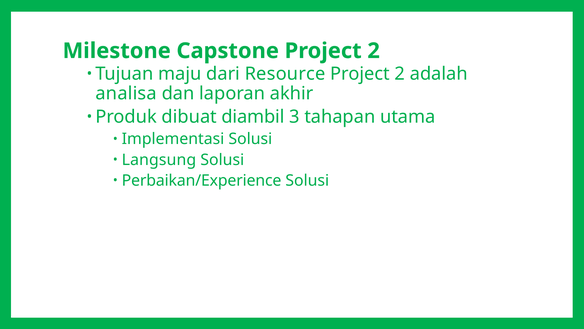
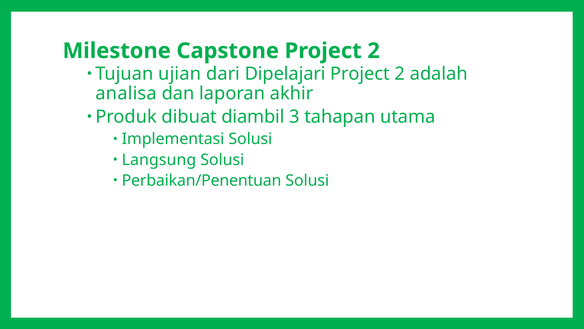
maju: maju -> ujian (180, 74)
Resource: Resource -> Dipelajari (285, 74)
Perbaikan/Experience: Perbaikan/Experience -> Perbaikan/Penentuan (202, 180)
